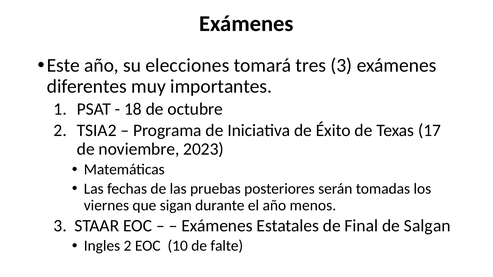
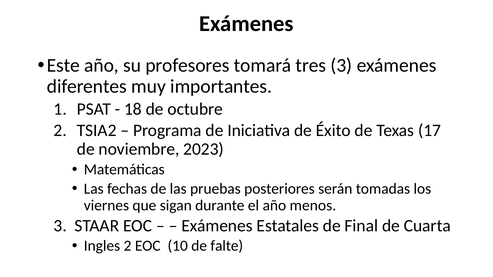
elecciones: elecciones -> profesores (187, 65)
Salgan: Salgan -> Cuarta (427, 226)
